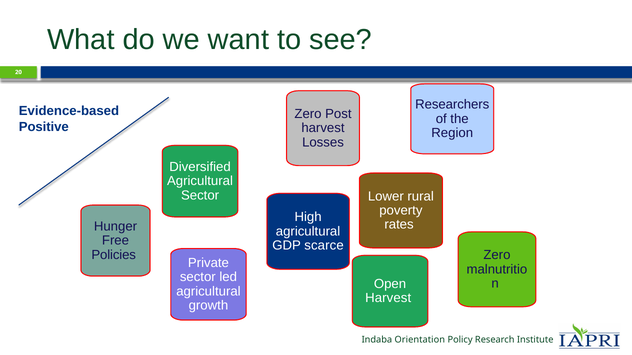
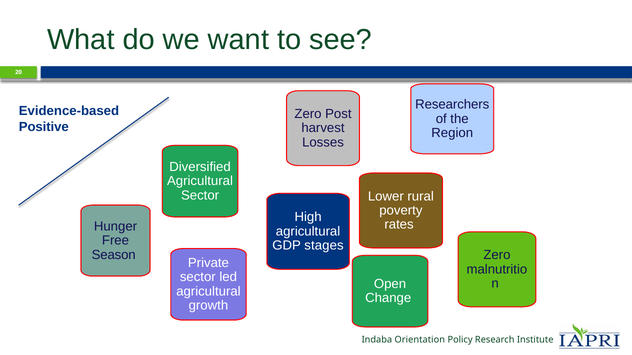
scarce: scarce -> stages (324, 246)
Policies: Policies -> Season (114, 255)
Harvest: Harvest -> Change (388, 299)
